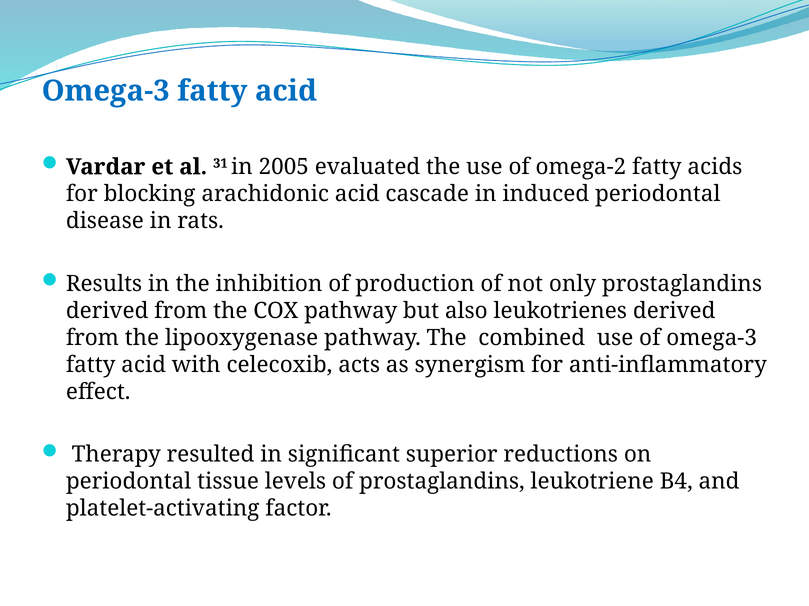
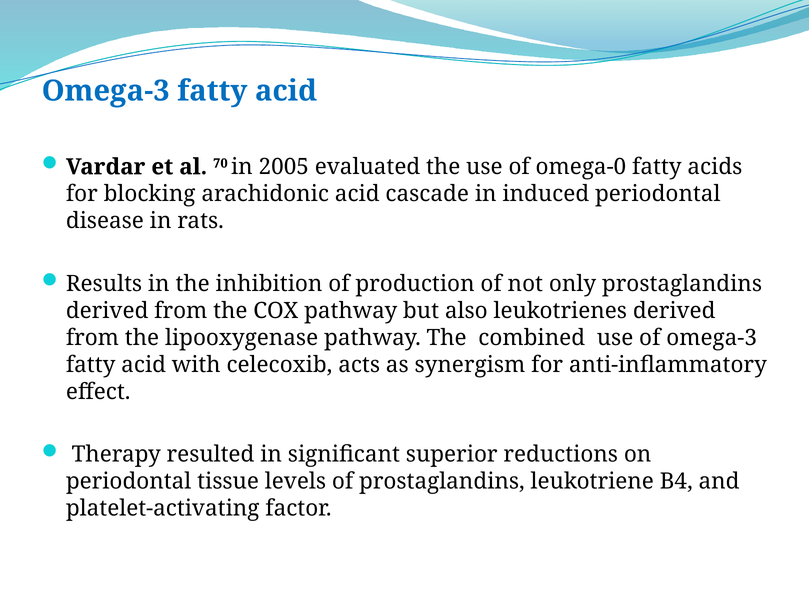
31: 31 -> 70 (220, 164)
omega-2: omega-2 -> omega-0 (581, 167)
